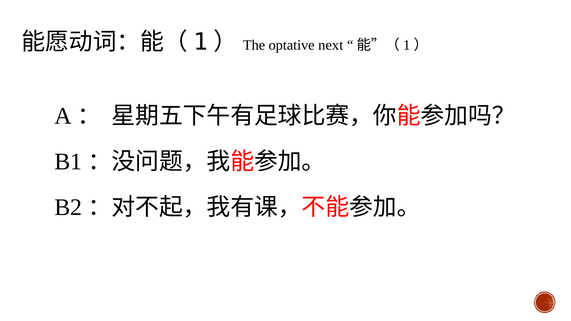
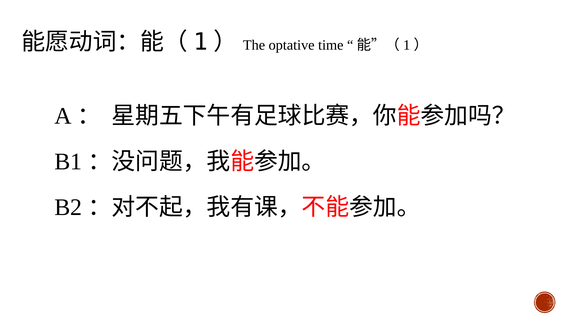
next: next -> time (331, 45)
